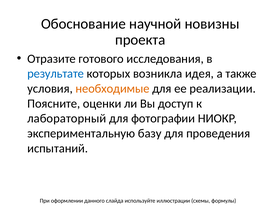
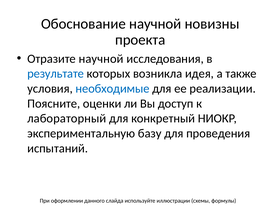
Отразите готового: готового -> научной (101, 59)
необходимые colour: orange -> blue (113, 89)
фотографии: фотографии -> конкретный (163, 118)
